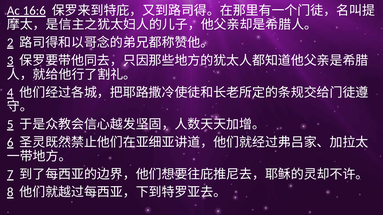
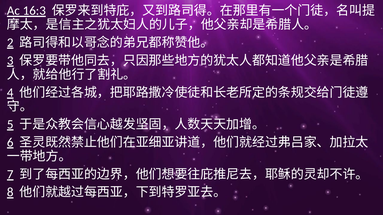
16:6: 16:6 -> 16:3 (34, 11)
